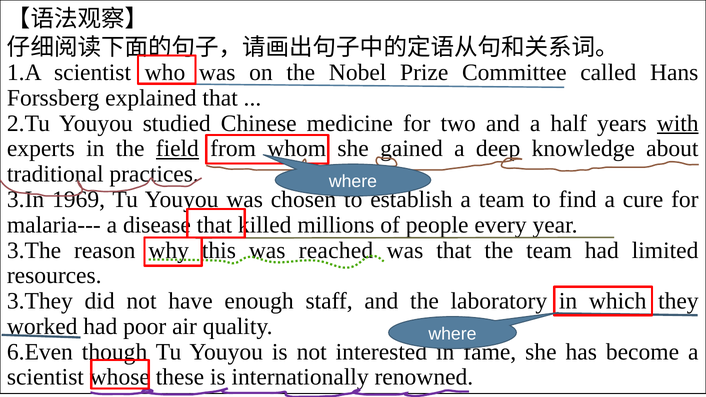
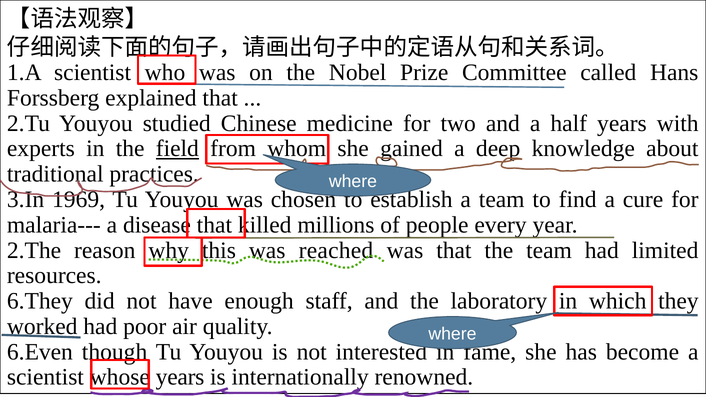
with underline: present -> none (678, 123)
3.The: 3.The -> 2.The (34, 250)
3.They: 3.They -> 6.They (40, 301)
whose these: these -> years (180, 377)
